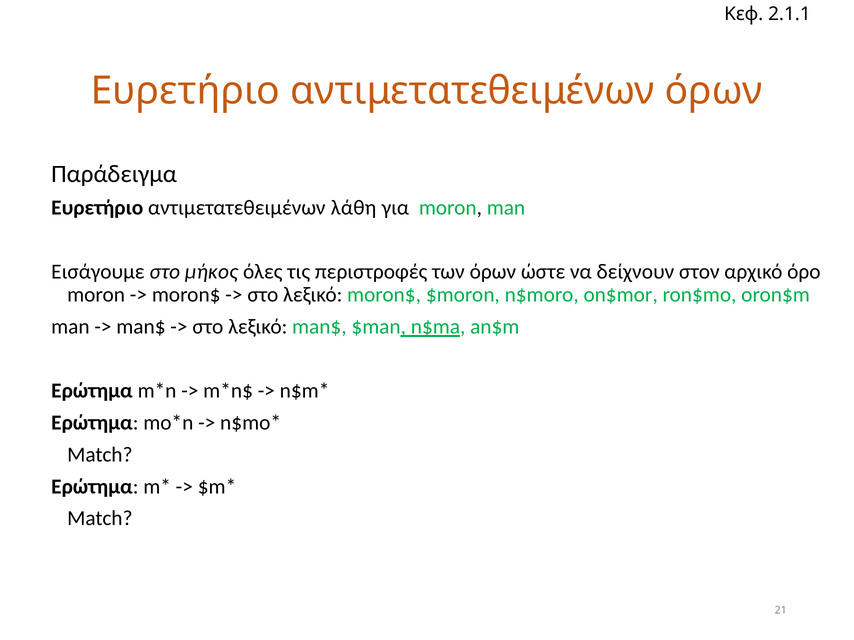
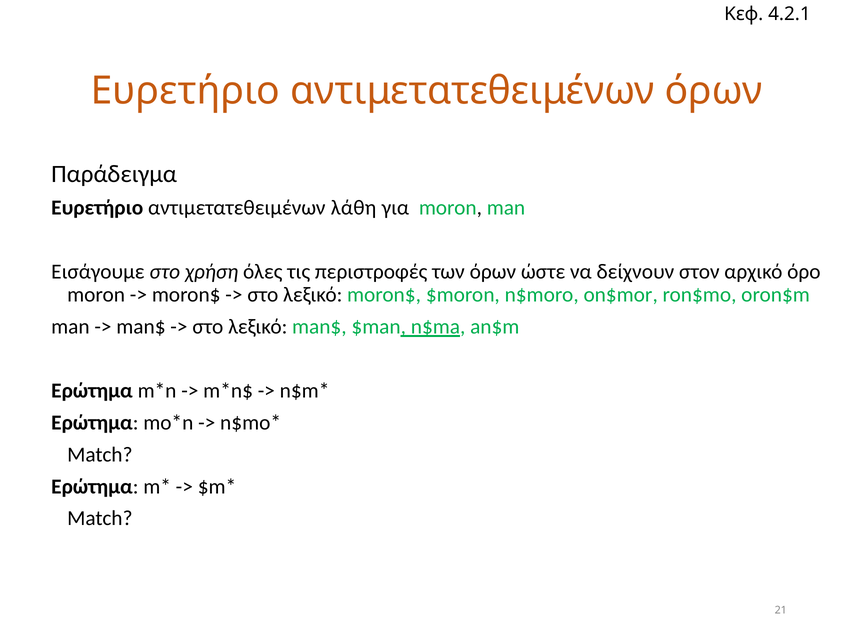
2.1.1: 2.1.1 -> 4.2.1 (789, 14)
μήκος: μήκος -> χρήση (212, 272)
